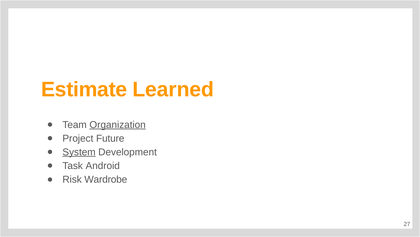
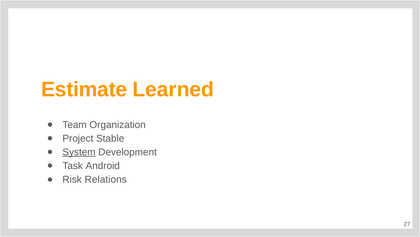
Organization underline: present -> none (118, 124)
Future: Future -> Stable (110, 138)
Wardrobe: Wardrobe -> Relations (106, 179)
